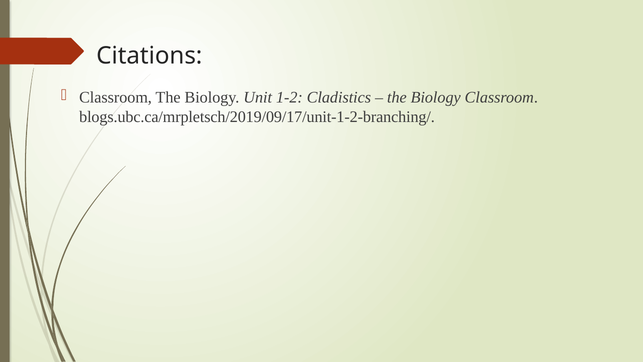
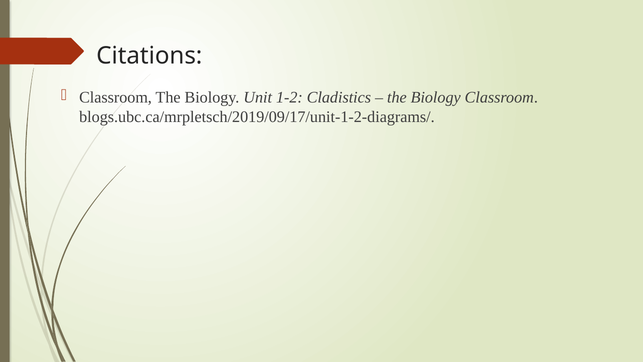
blogs.ubc.ca/mrpletsch/2019/09/17/unit-1-2-branching/: blogs.ubc.ca/mrpletsch/2019/09/17/unit-1-2-branching/ -> blogs.ubc.ca/mrpletsch/2019/09/17/unit-1-2-diagrams/ (257, 117)
